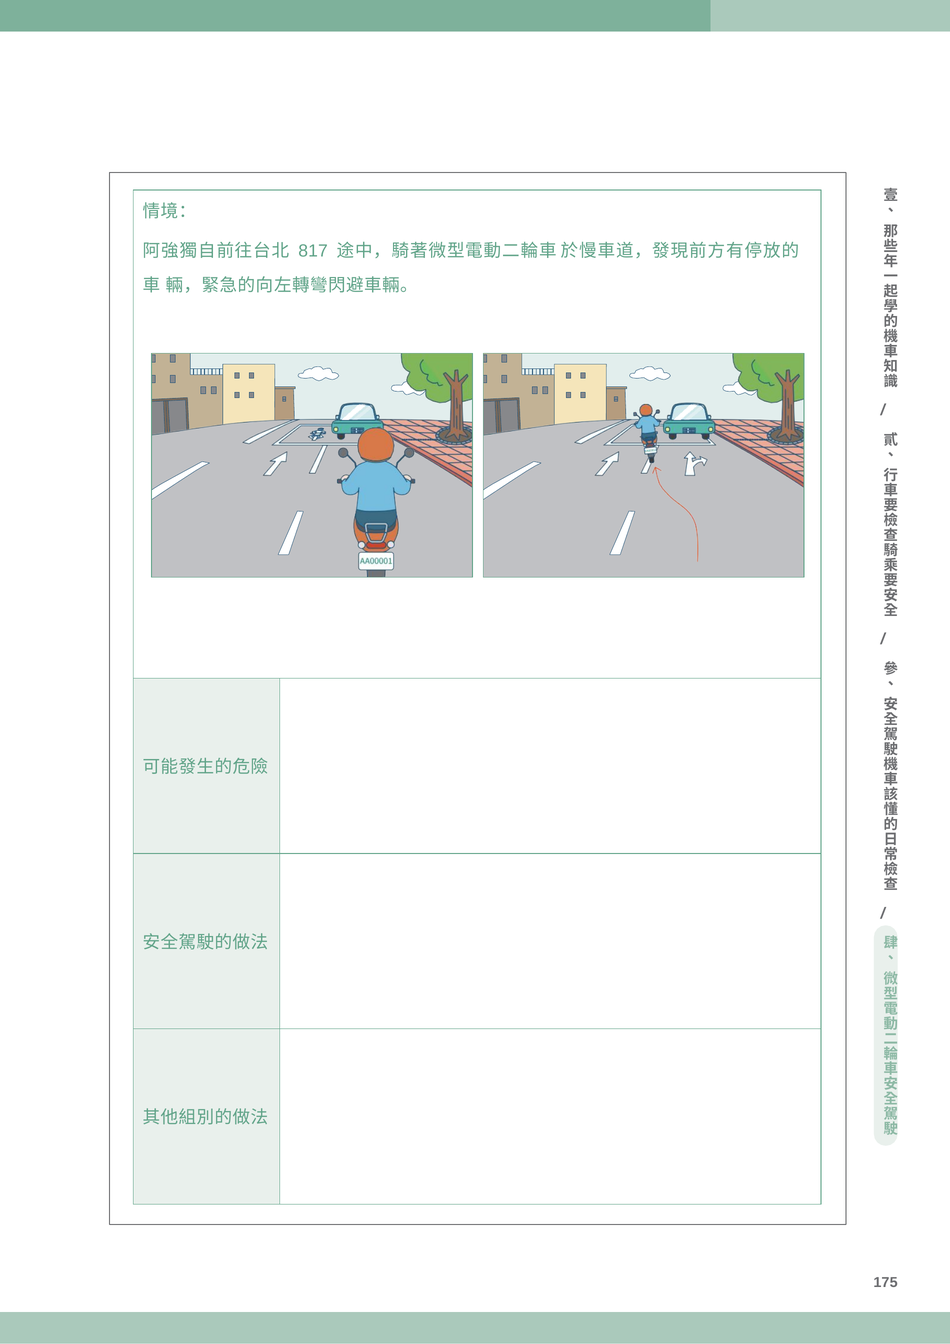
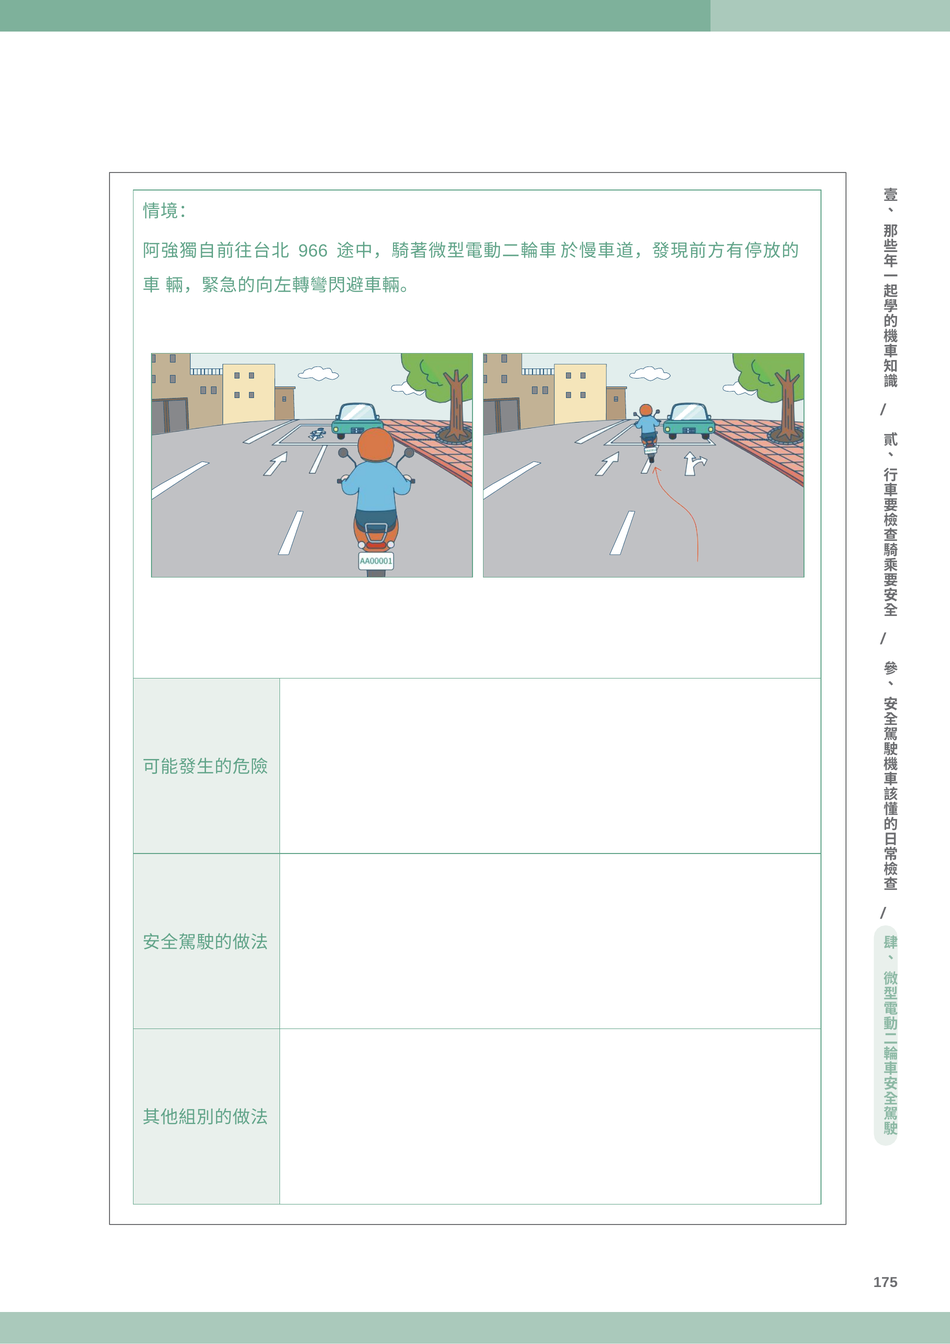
817: 817 -> 966 (313, 251)
